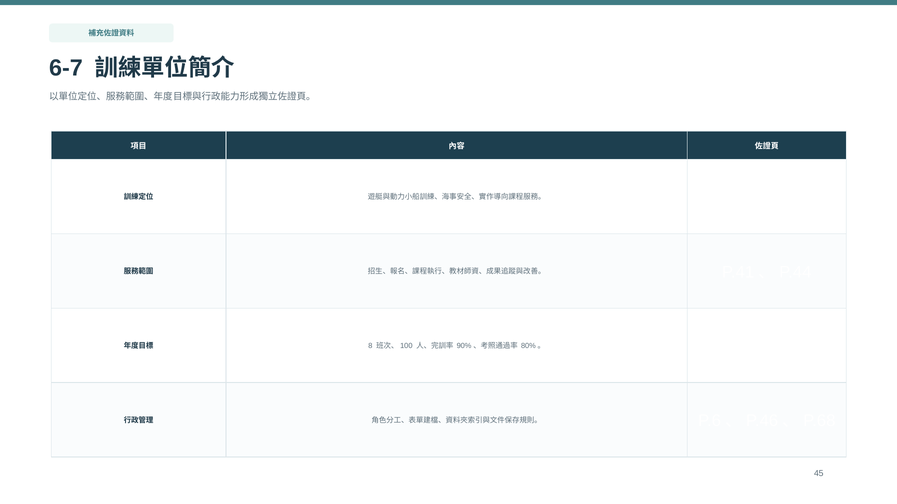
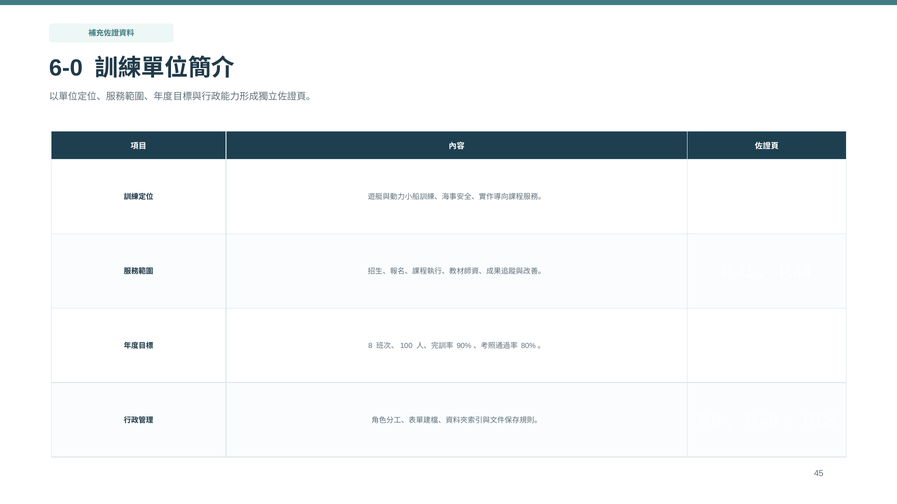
6-7: 6-7 -> 6-0 (66, 68)
